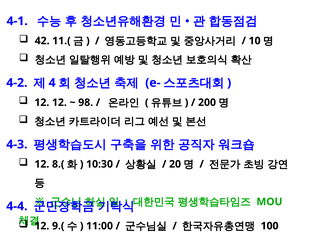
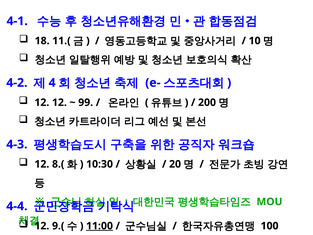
42: 42 -> 18 (42, 41)
98: 98 -> 99 (86, 102)
11:00 underline: none -> present (100, 226)
